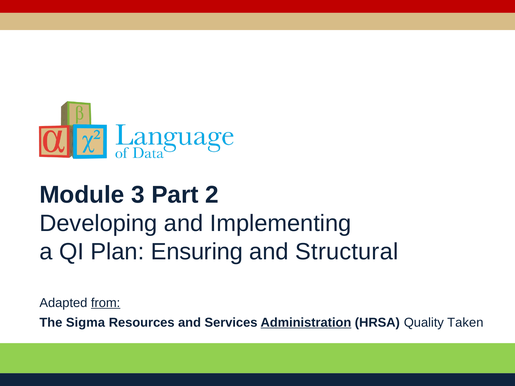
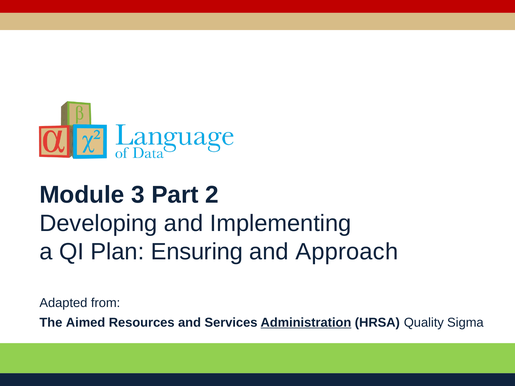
Structural: Structural -> Approach (347, 252)
from underline: present -> none (106, 303)
Sigma: Sigma -> Aimed (86, 323)
Taken: Taken -> Sigma (465, 323)
